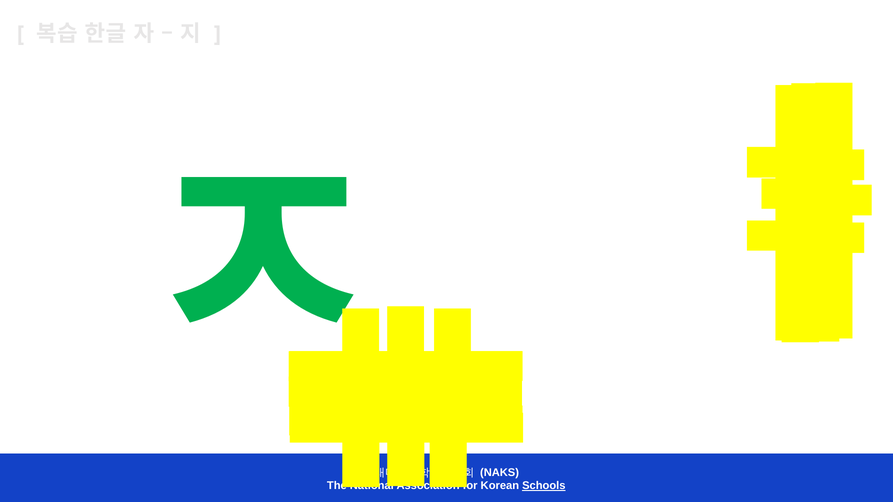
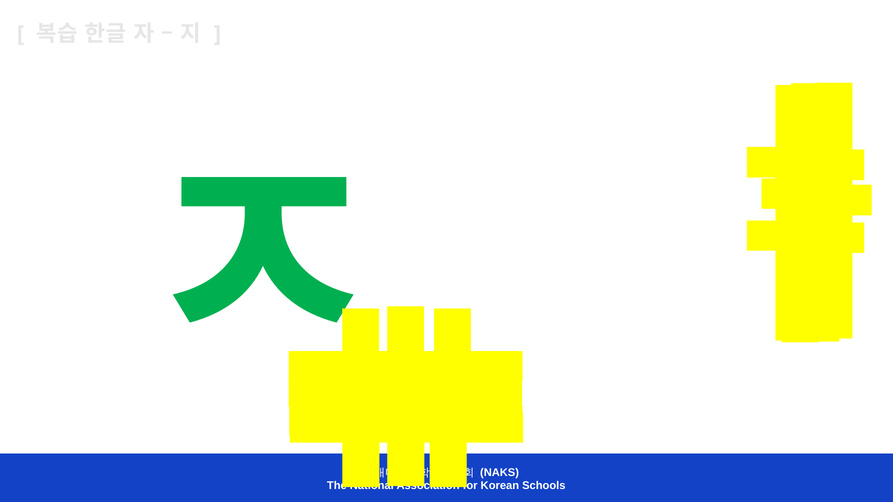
Schools underline: present -> none (544, 486)
